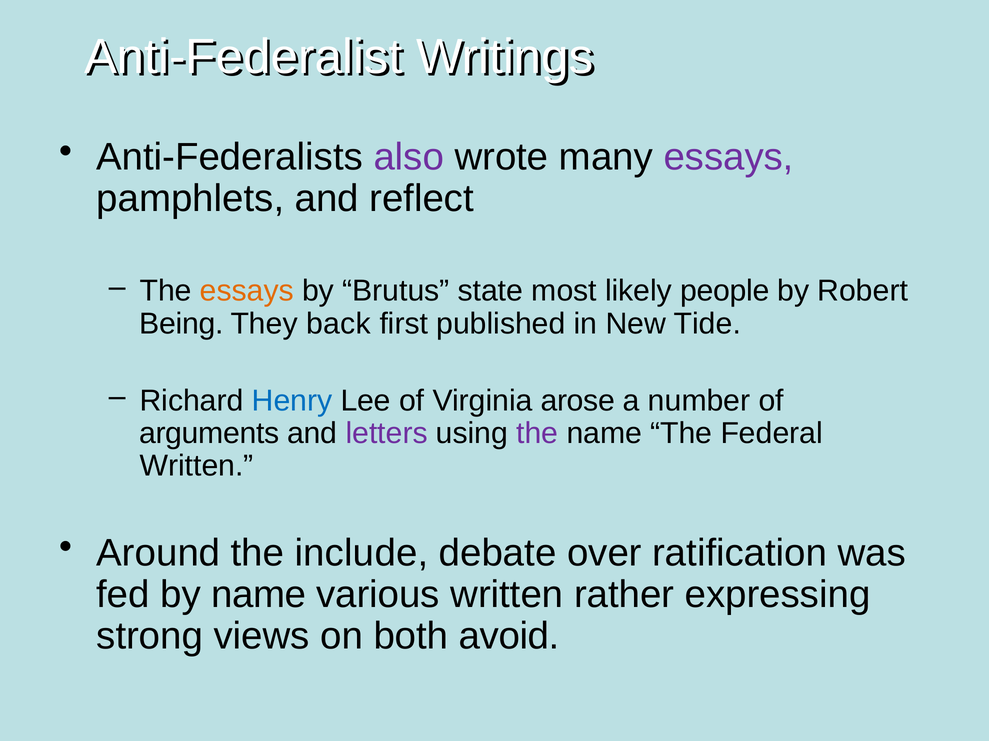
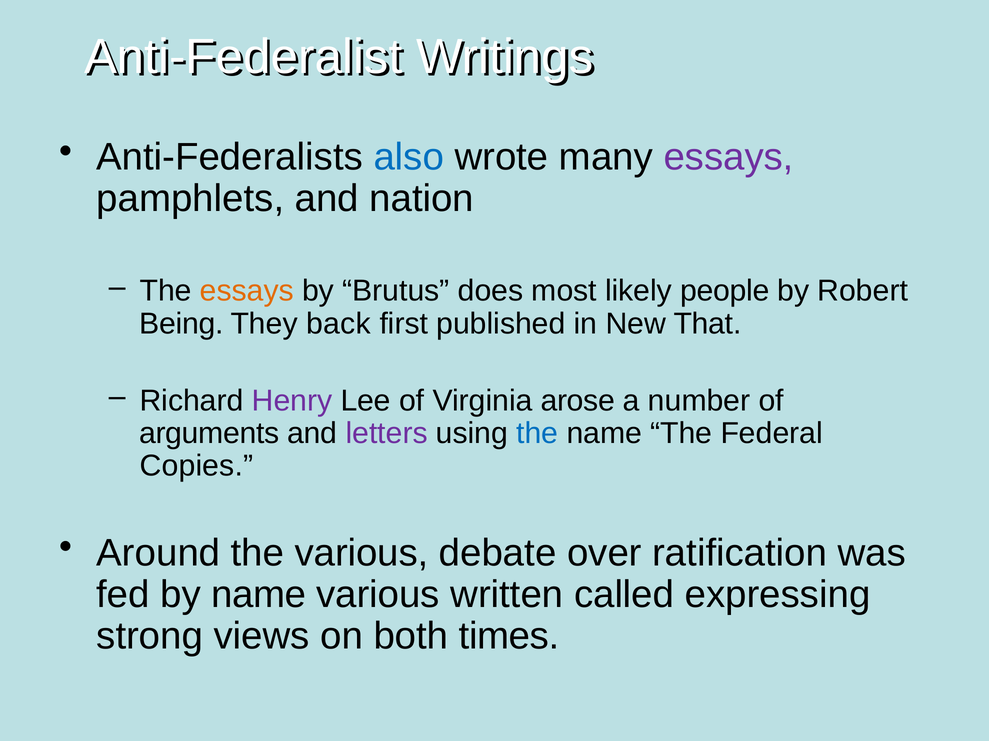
also colour: purple -> blue (409, 157)
reflect: reflect -> nation (422, 199)
state: state -> does (490, 291)
Tide: Tide -> That (708, 324)
Henry colour: blue -> purple (292, 401)
the colour: purple -> blue (537, 434)
Written: Written -> Copies (197, 467)
the include: include -> various (362, 553)
rather: rather -> called (624, 595)
avoid: avoid -> times (509, 637)
